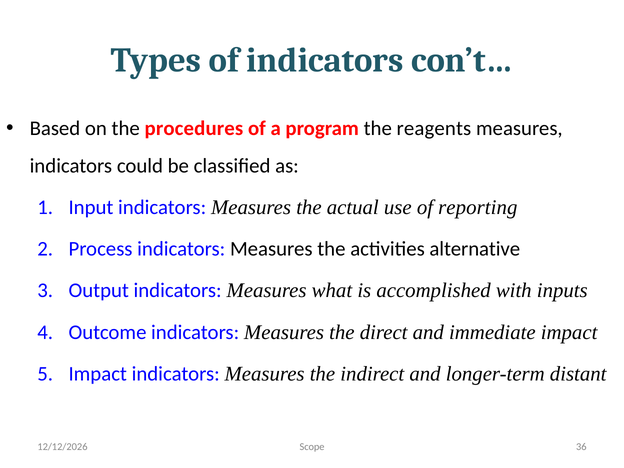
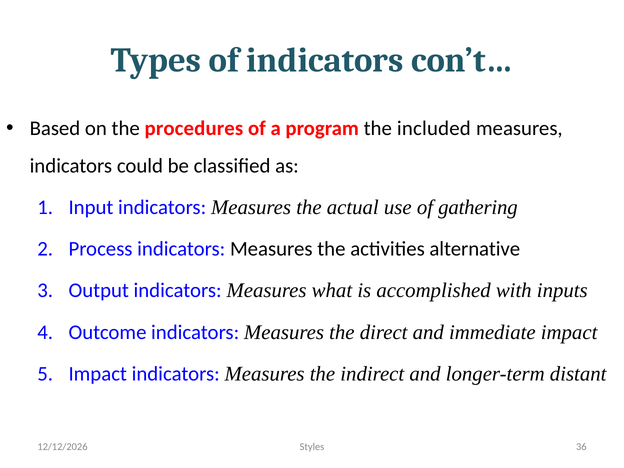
reagents: reagents -> included (434, 128)
reporting: reporting -> gathering (478, 207)
Scope: Scope -> Styles (312, 447)
